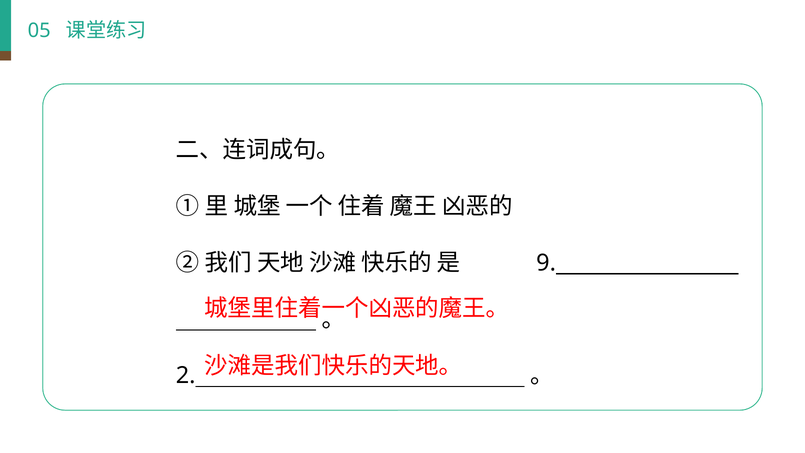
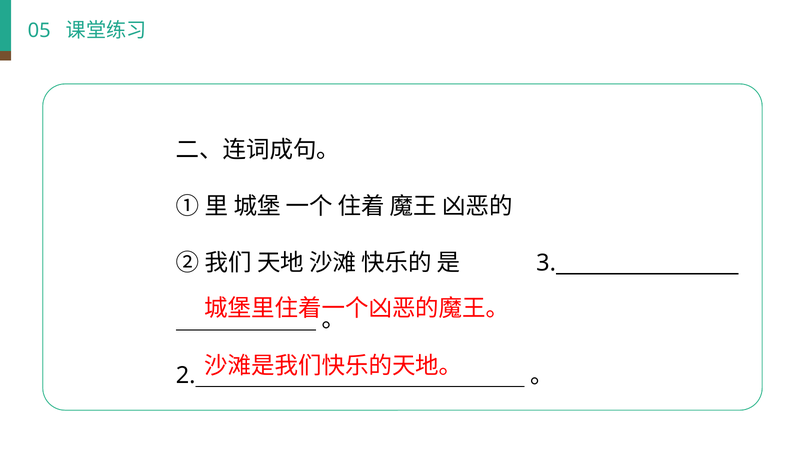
9: 9 -> 3 (546, 263)
